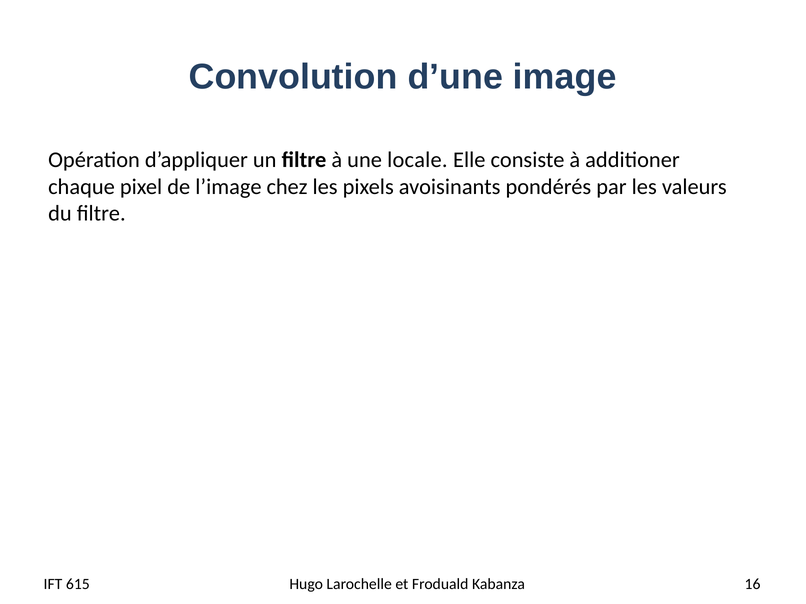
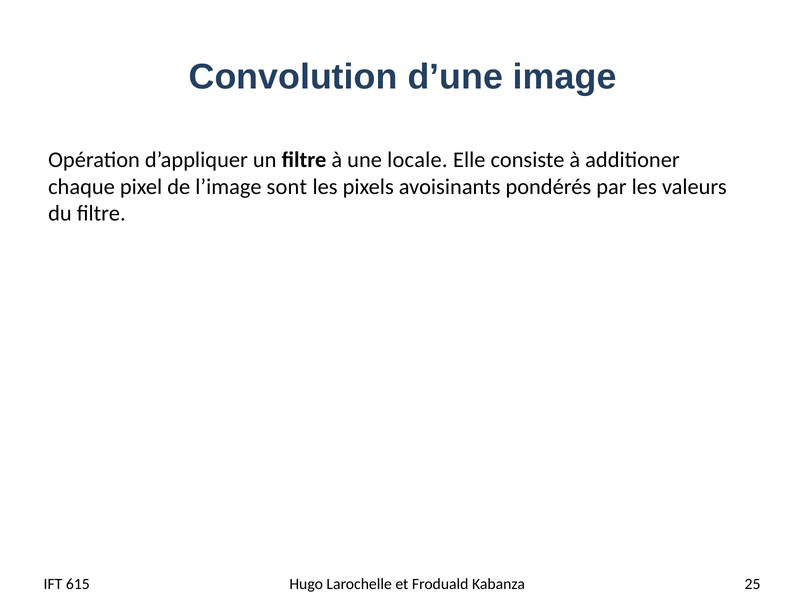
chez: chez -> sont (287, 187)
16: 16 -> 25 (753, 585)
